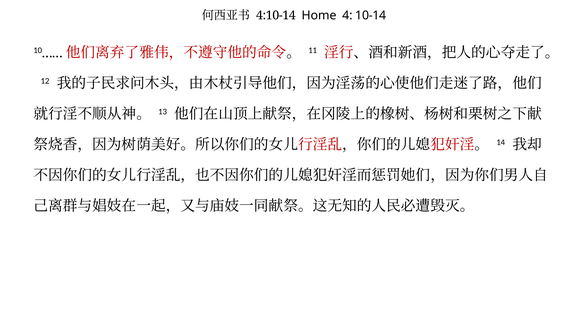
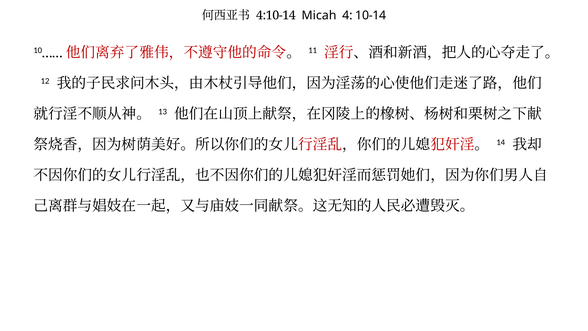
Home: Home -> Micah (319, 16)
